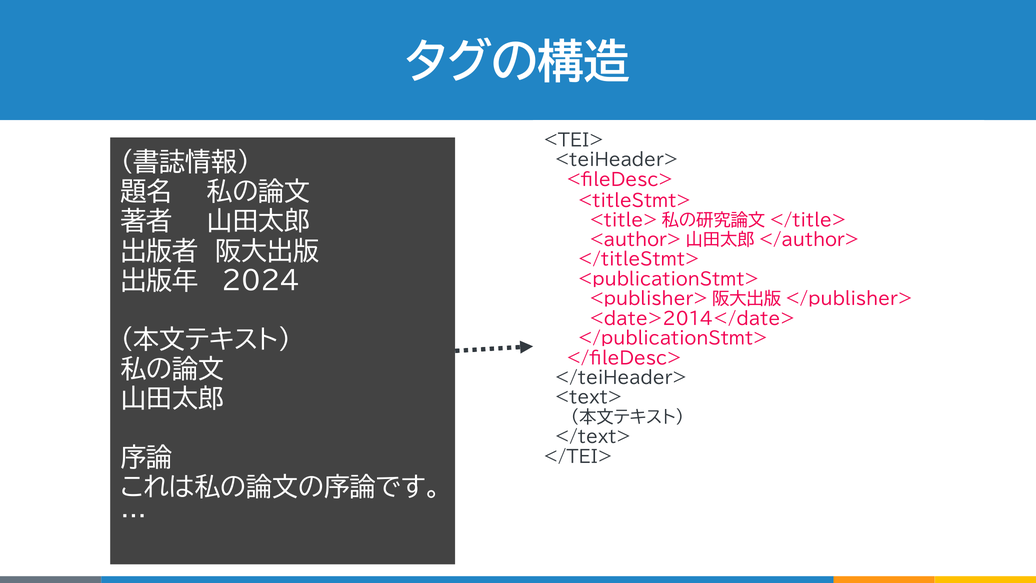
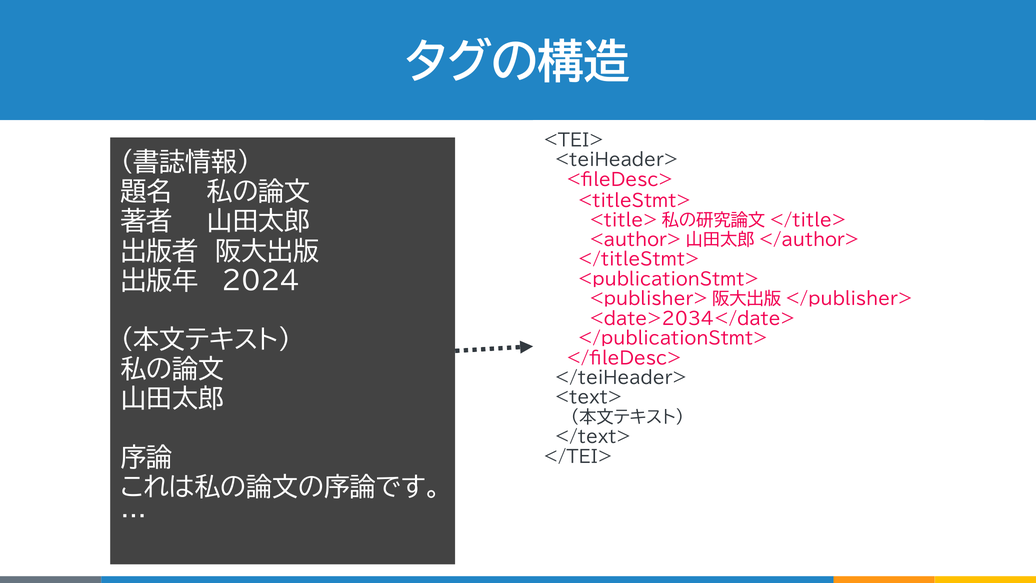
<date>2014</date>: <date>2014</date> -> <date>2034</date> (692, 319)
